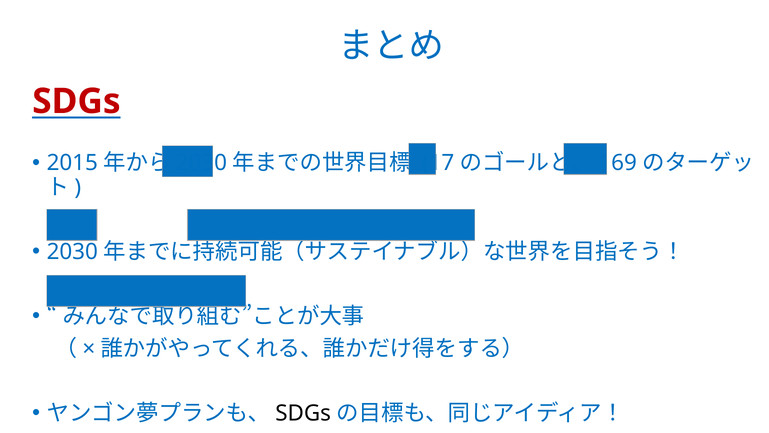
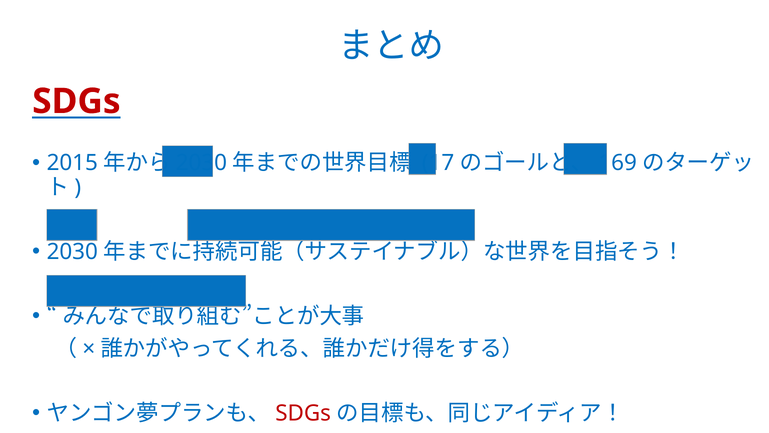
SDGs colour: black -> red (303, 413)
